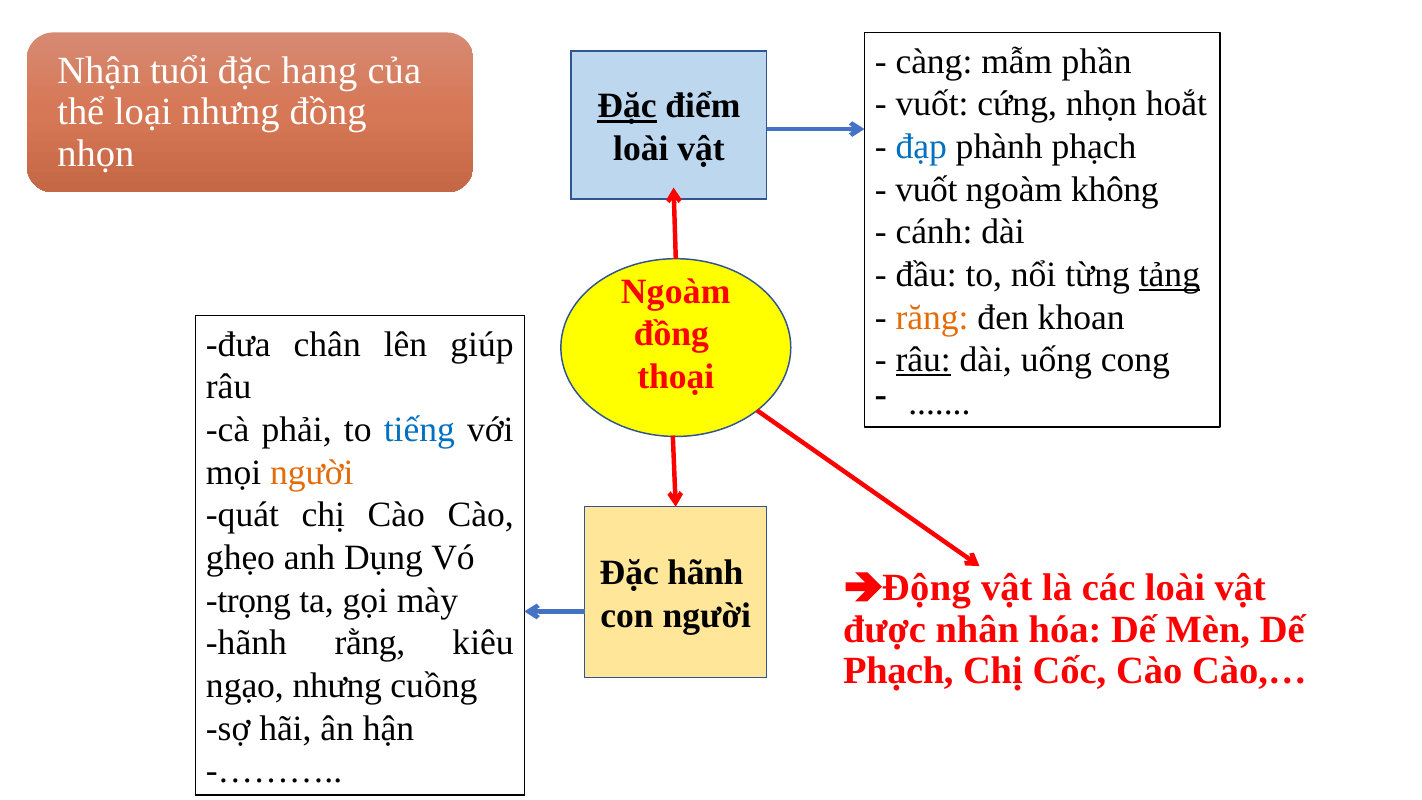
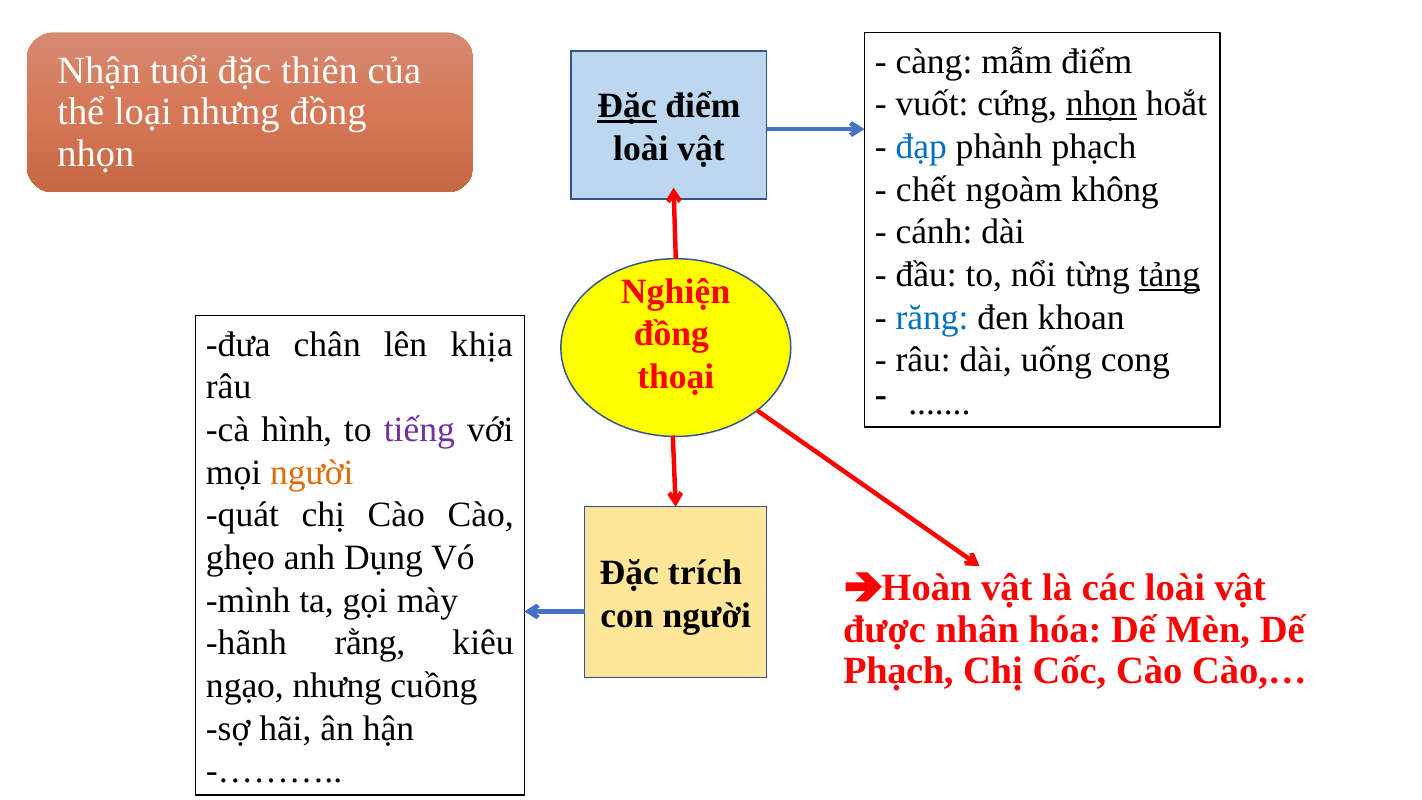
mẫm phần: phần -> điểm (1097, 61)
hang: hang -> thiên (319, 71)
nhọn underline: none -> present (1101, 104)
vuốt: vuốt -> chết (926, 189)
Ngoàm: Ngoàm -> Nghiện (676, 291)
răng colour: orange -> blue (932, 317)
giúp: giúp -> khịa (482, 344)
râu underline: present -> none (923, 360)
phải: phải -> hình (297, 430)
tiếng colour: blue -> purple (419, 430)
Đặc hãnh: hãnh -> trích (705, 573)
Động: Động -> Hoàn (927, 588)
trọng: trọng -> mình (248, 600)
